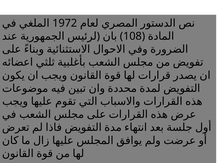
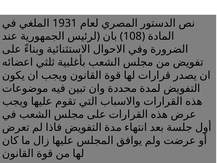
1972: 1972 -> 1931 (65, 23)
